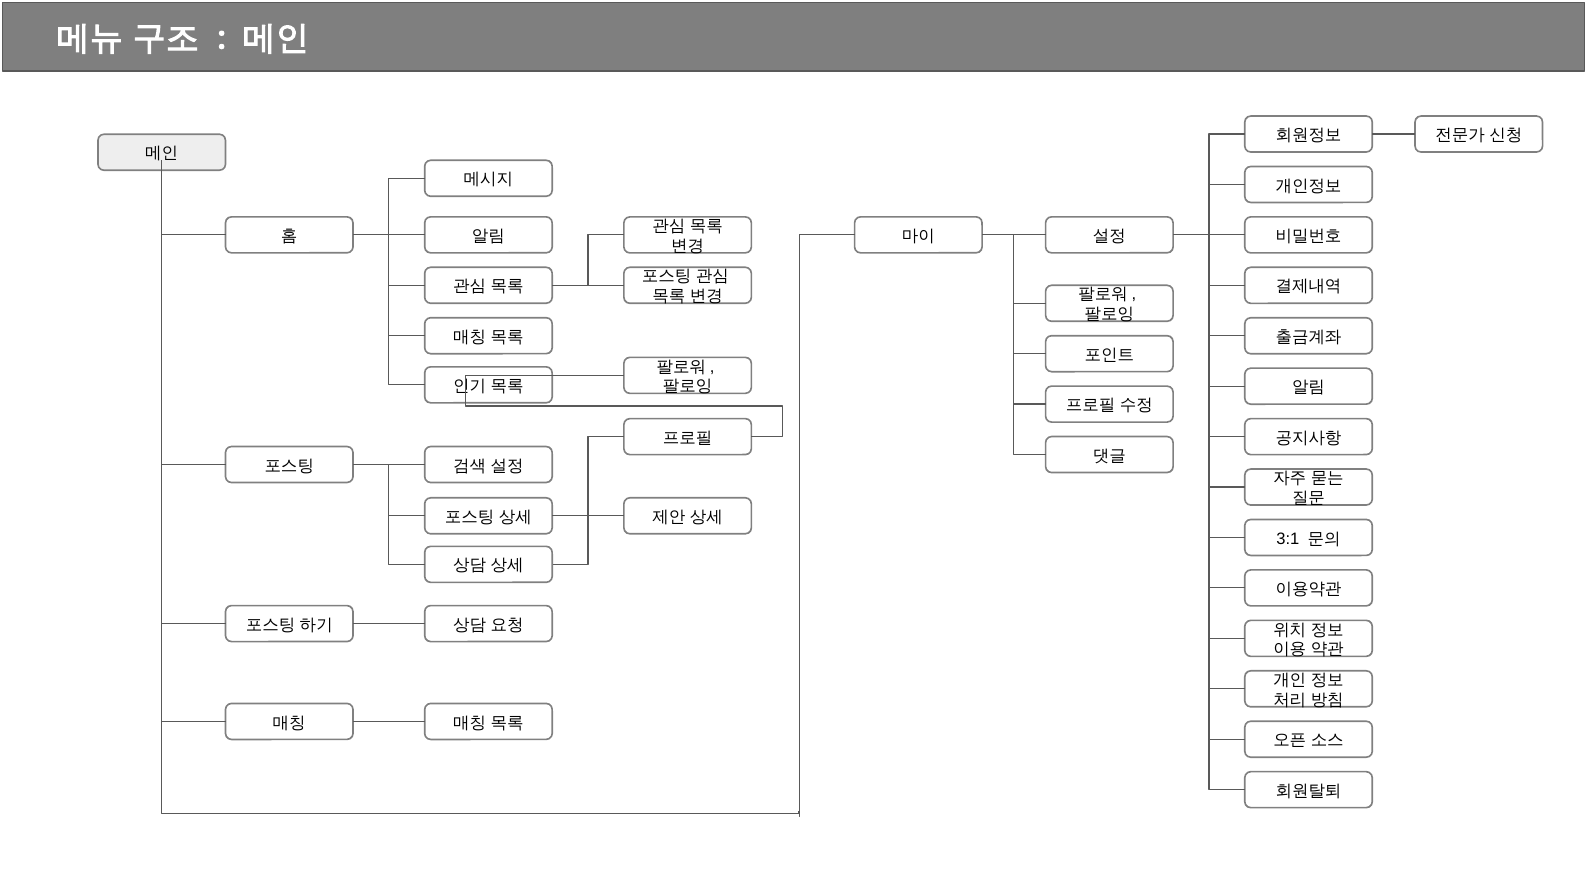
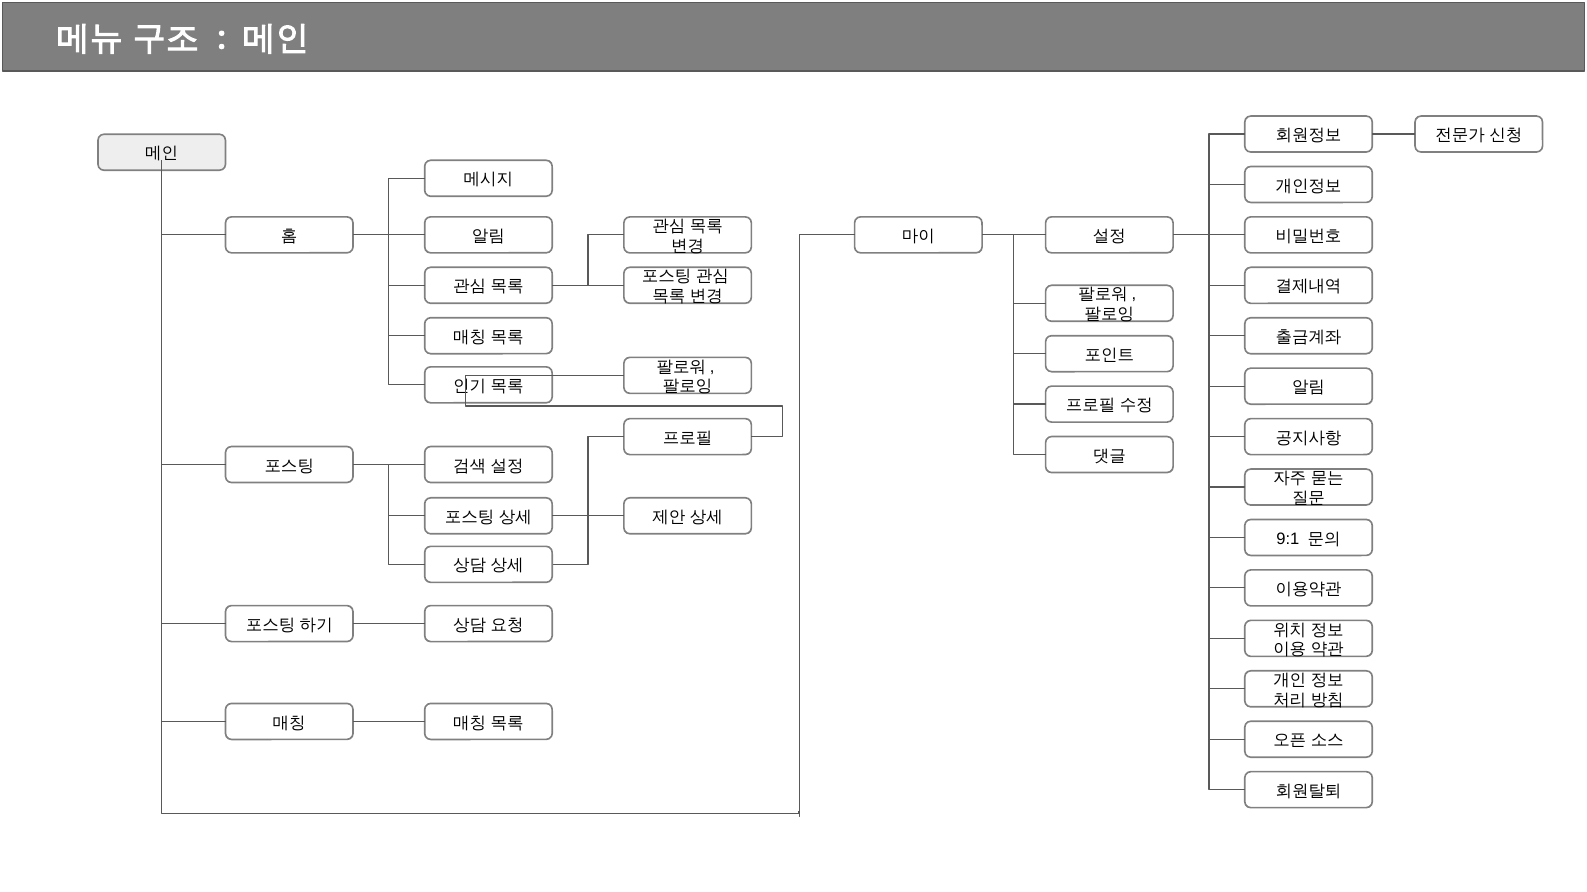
3:1: 3:1 -> 9:1 (1288, 539)
